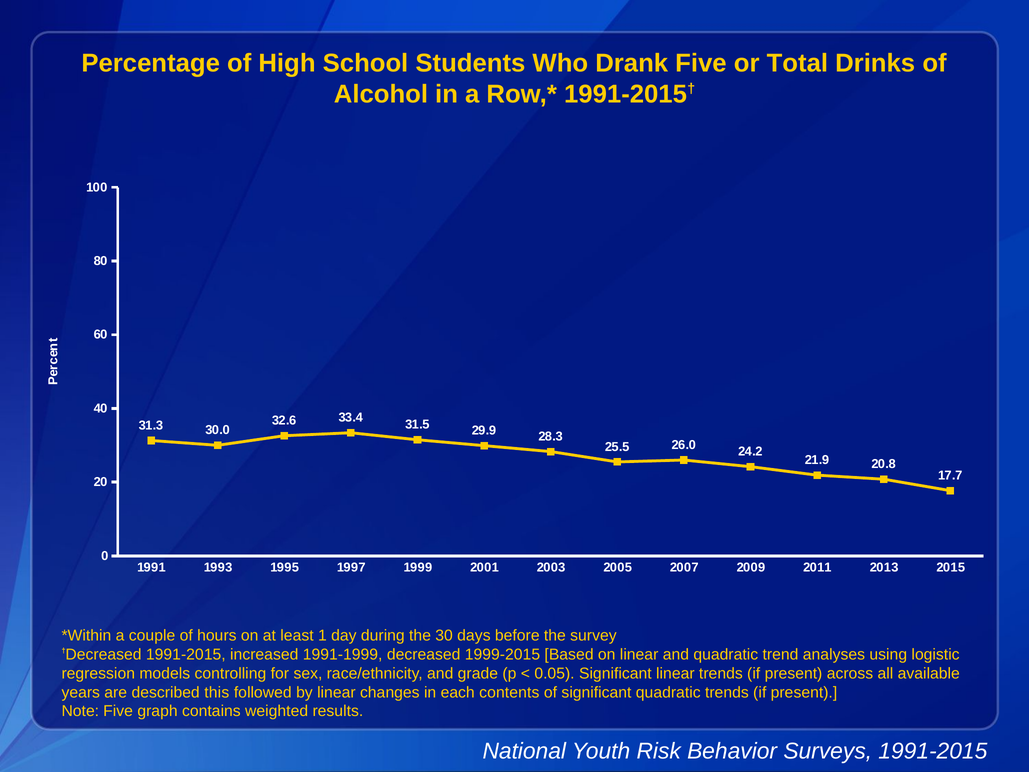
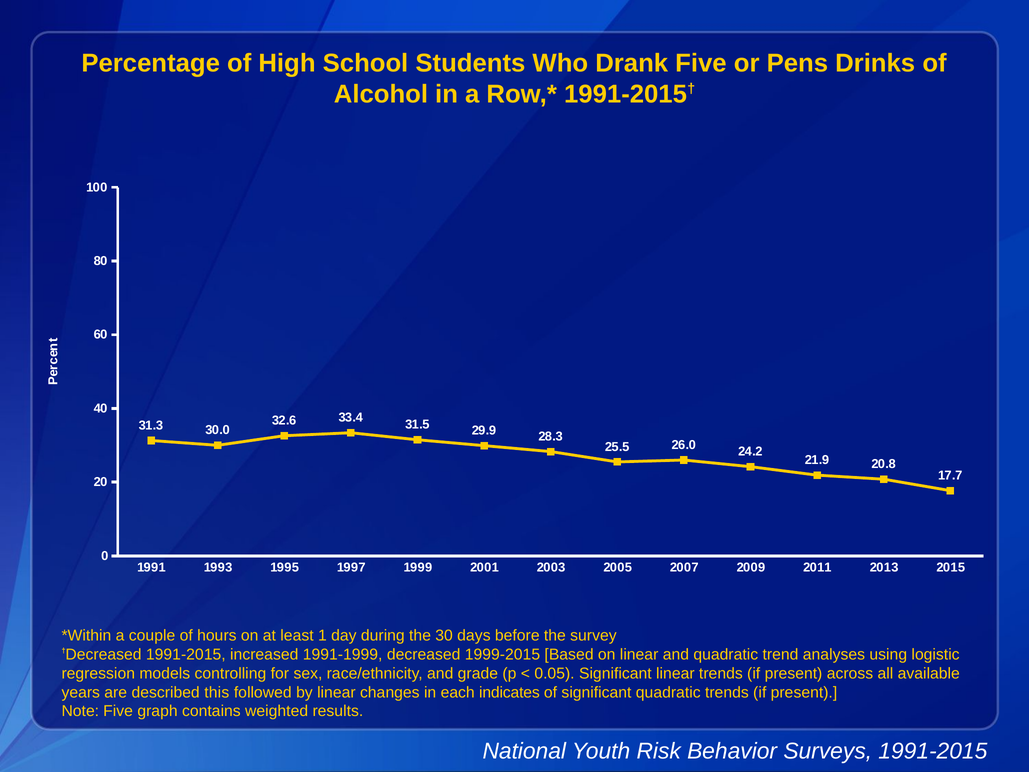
Total: Total -> Pens (797, 63)
contents: contents -> indicates (509, 692)
